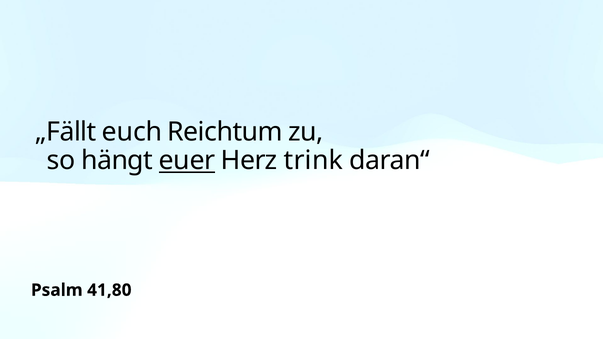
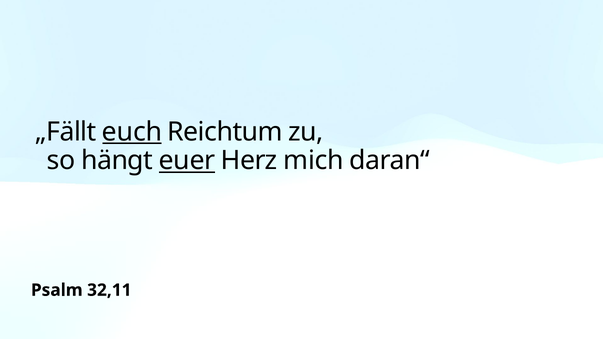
euch underline: none -> present (132, 132)
trink: trink -> mich (314, 161)
41,80: 41,80 -> 32,11 (109, 290)
